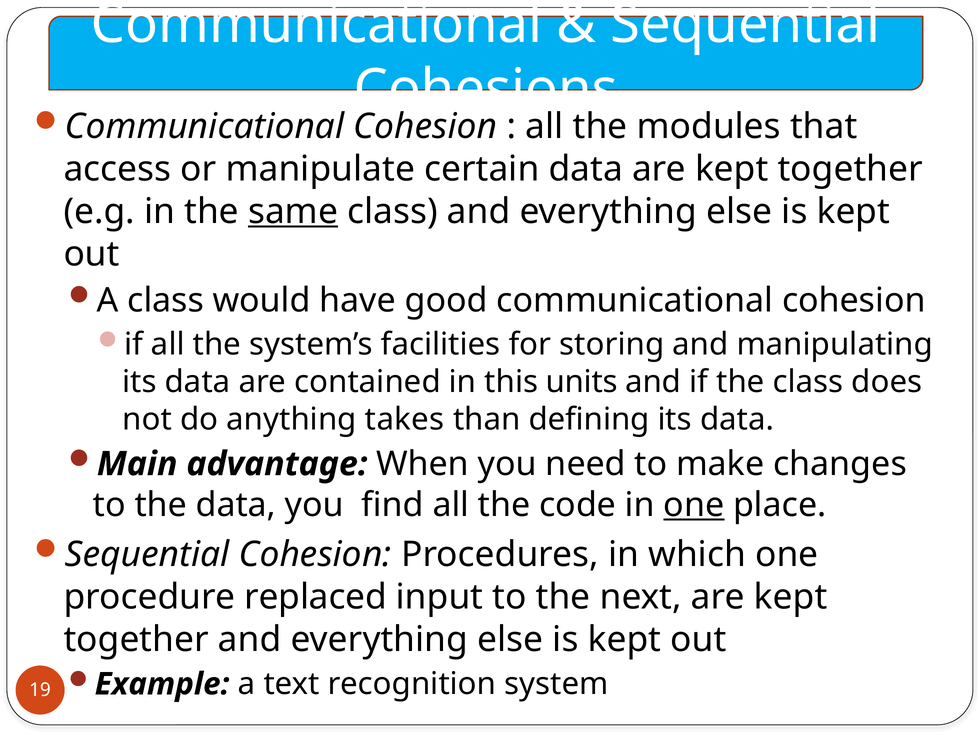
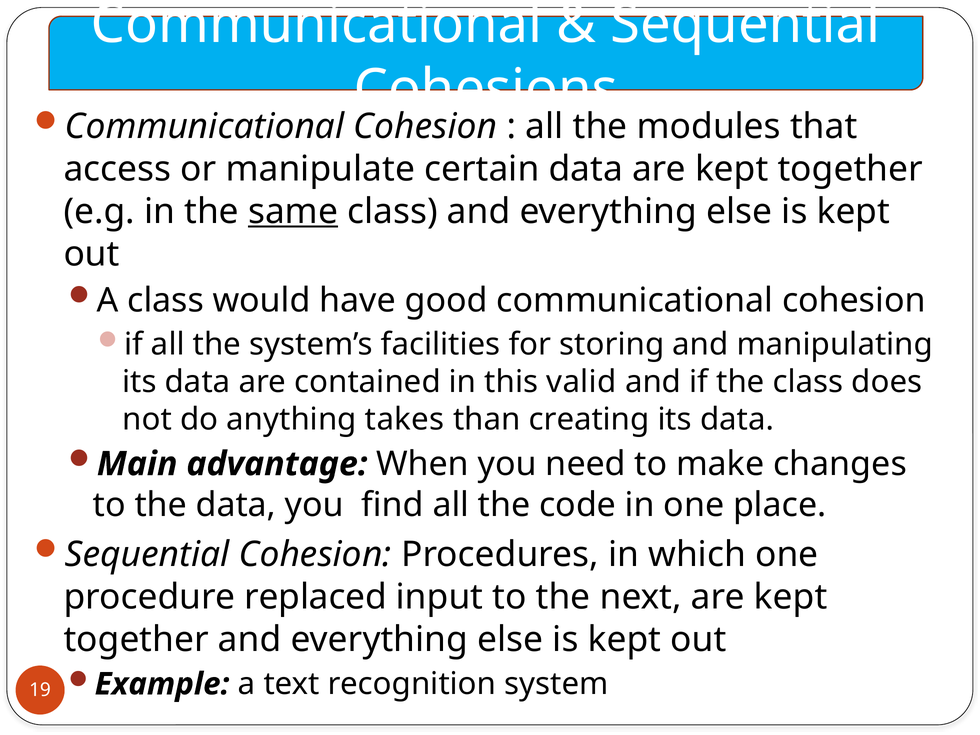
units: units -> valid (581, 382)
defining: defining -> creating (589, 420)
one underline: present -> none (694, 505)
